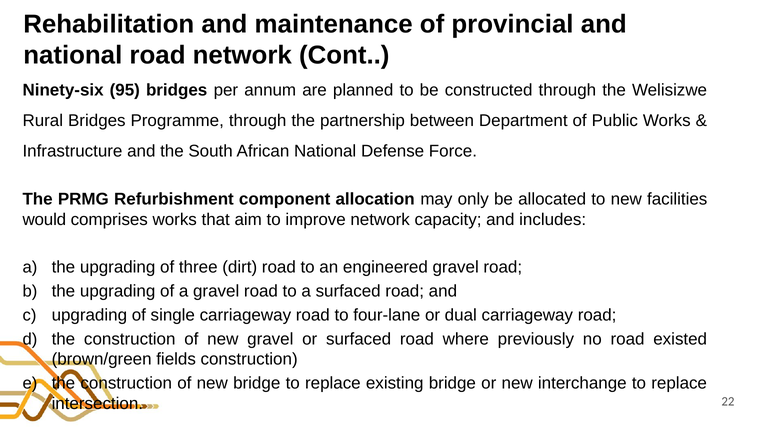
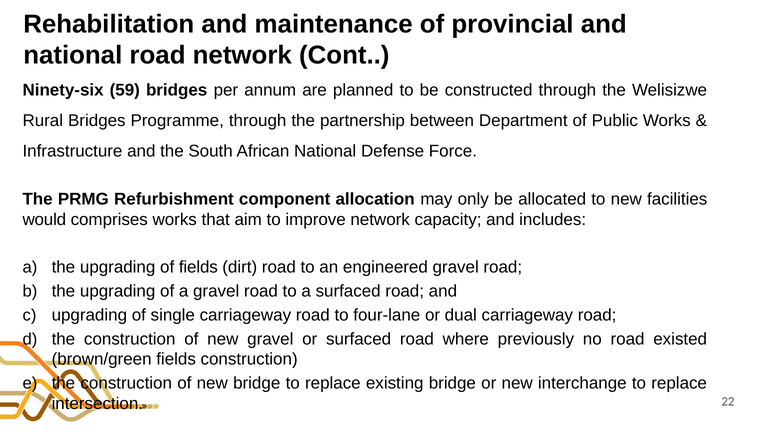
95: 95 -> 59 (125, 90)
of three: three -> fields (198, 268)
